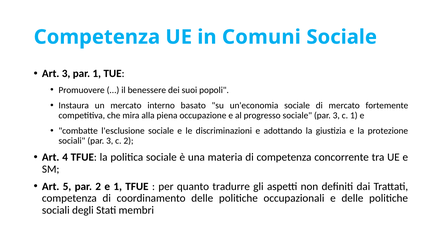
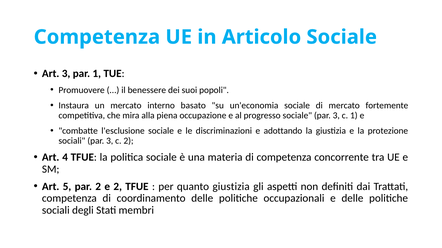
Comuni: Comuni -> Articolo (262, 37)
e 1: 1 -> 2 (118, 187)
quanto tradurre: tradurre -> giustizia (231, 187)
